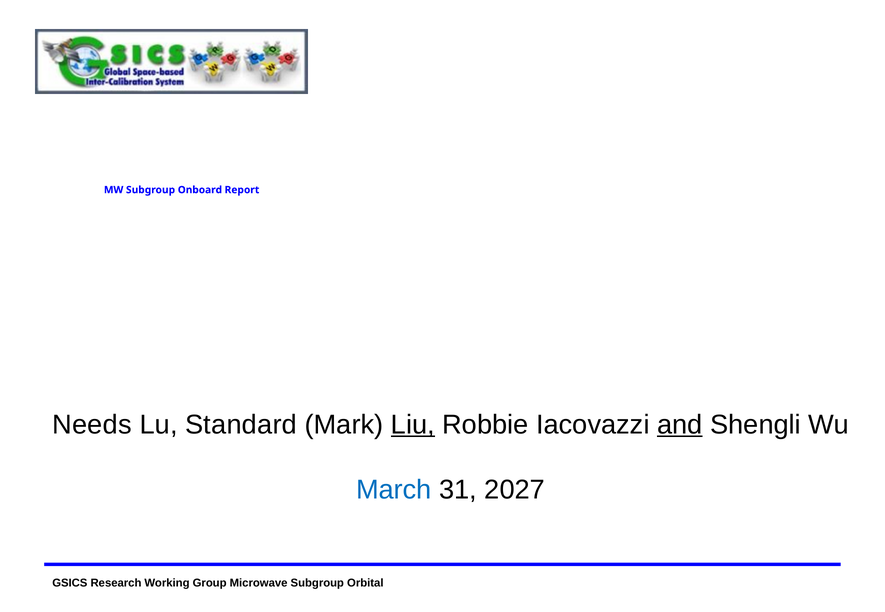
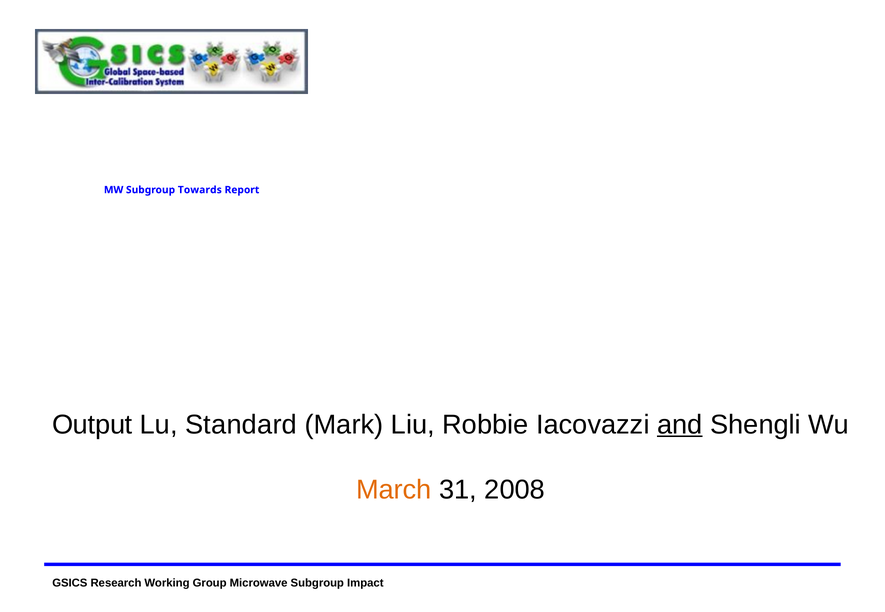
Onboard: Onboard -> Towards (200, 190)
Needs: Needs -> Output (92, 425)
Liu underline: present -> none (413, 425)
March colour: blue -> orange (394, 490)
2027: 2027 -> 2008 (515, 490)
Orbital: Orbital -> Impact (365, 583)
